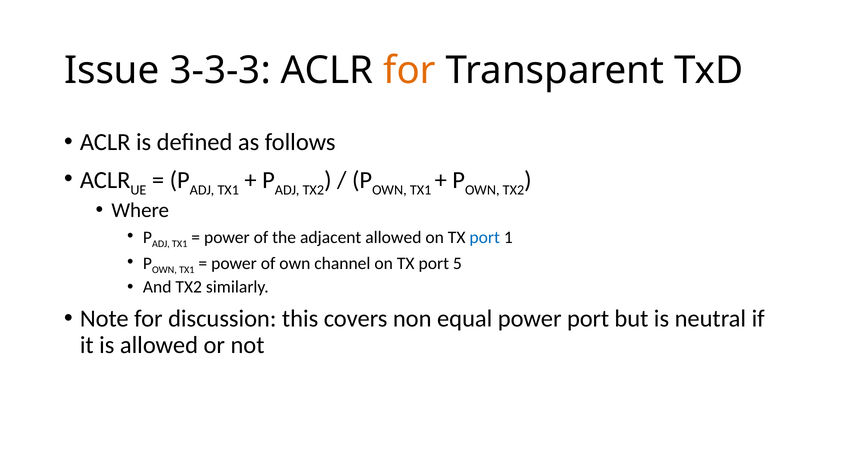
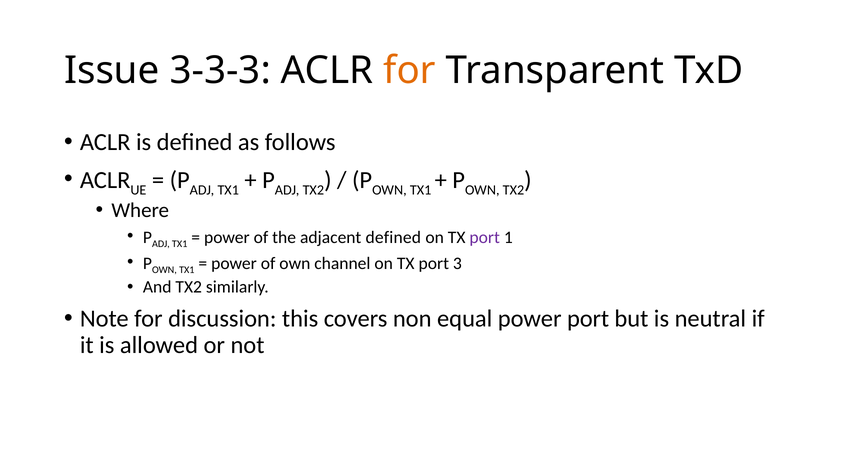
adjacent allowed: allowed -> defined (393, 237)
port colour: blue -> purple (485, 237)
5: 5 -> 3 (457, 263)
